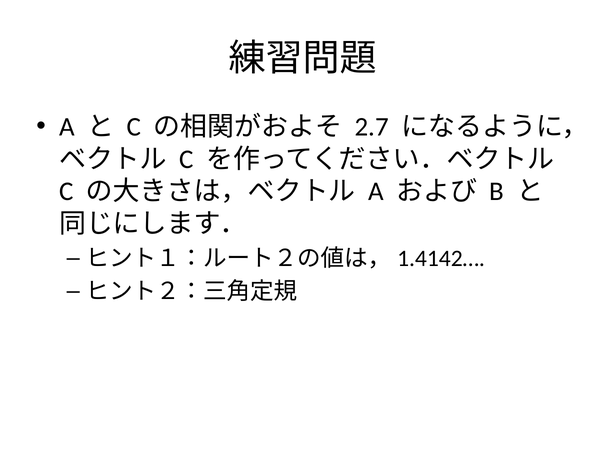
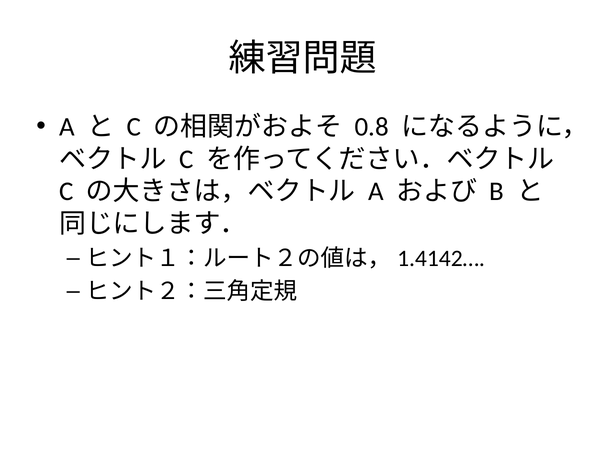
2.7: 2.7 -> 0.8 (372, 127)
